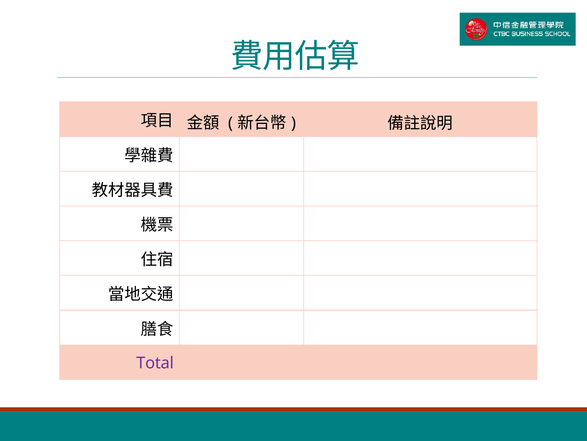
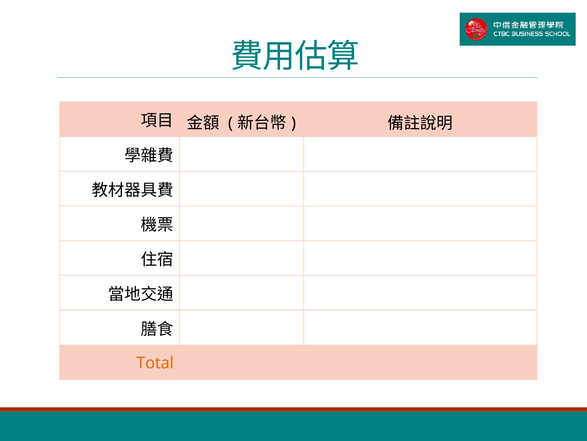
Total colour: purple -> orange (155, 363)
